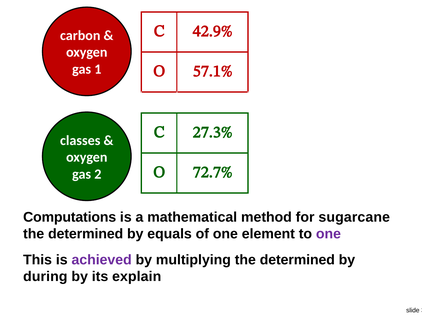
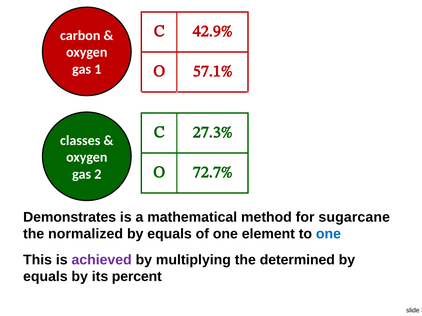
Computations: Computations -> Demonstrates (70, 217)
determined: determined -> normalized (86, 234)
one colour: purple -> blue (328, 234)
during: during -> equals (45, 277)
explain: explain -> percent (137, 277)
